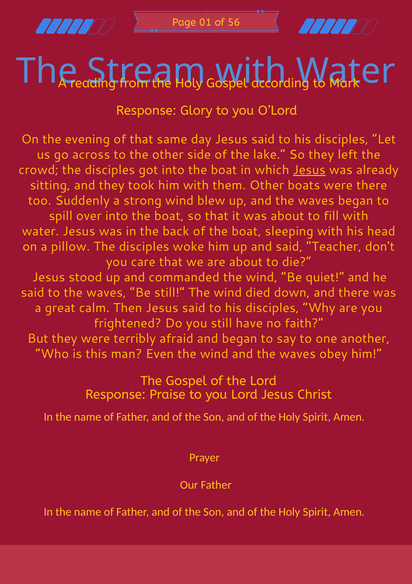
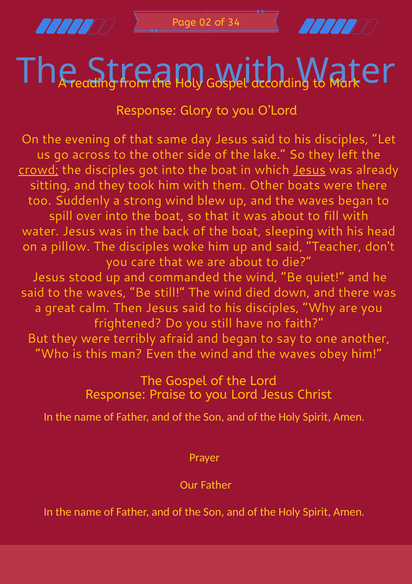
01: 01 -> 02 (205, 23)
56: 56 -> 34 (234, 23)
crowd underline: none -> present (39, 170)
